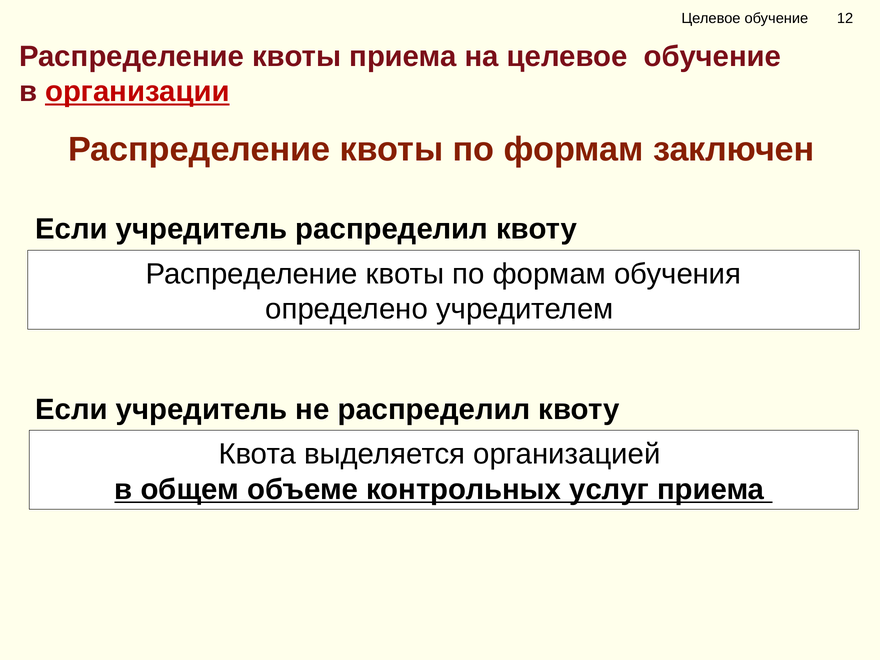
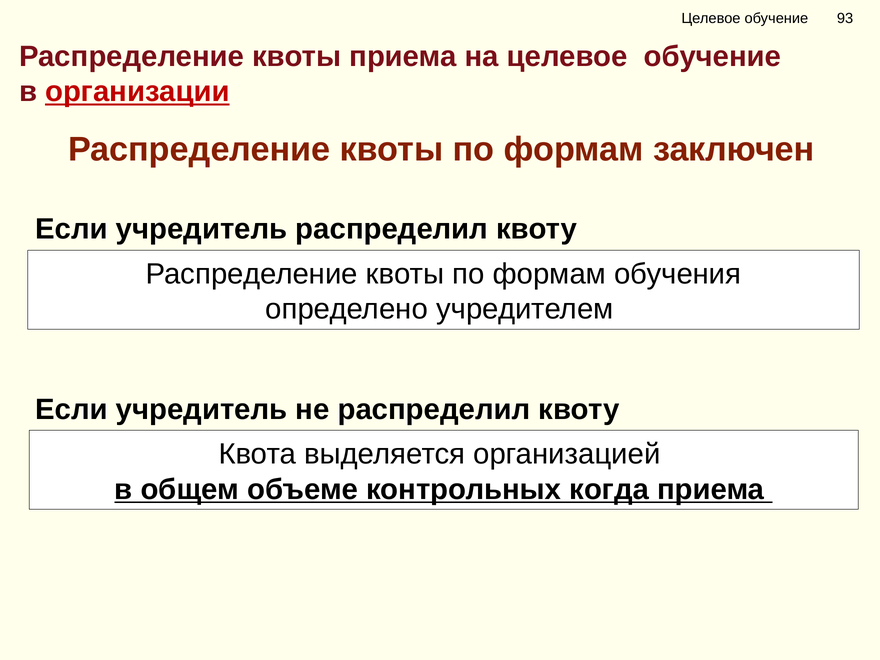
12: 12 -> 93 (845, 19)
услуг: услуг -> когда (609, 489)
